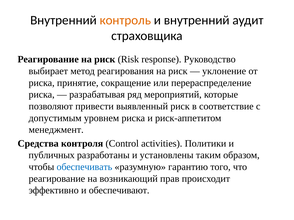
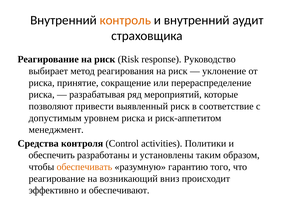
публичных: публичных -> обеспечить (52, 156)
обеспечивать colour: blue -> orange (84, 167)
прав: прав -> вниз (170, 179)
